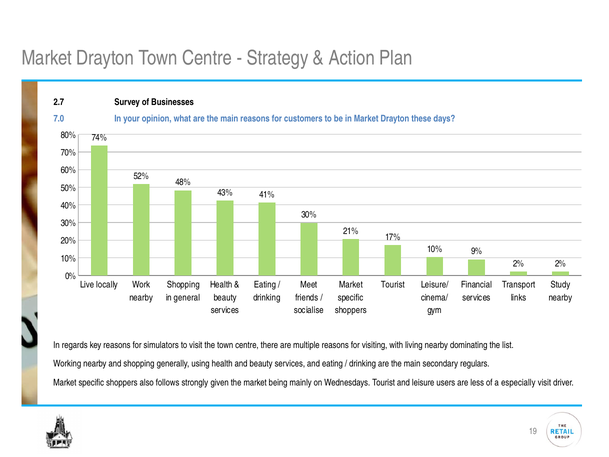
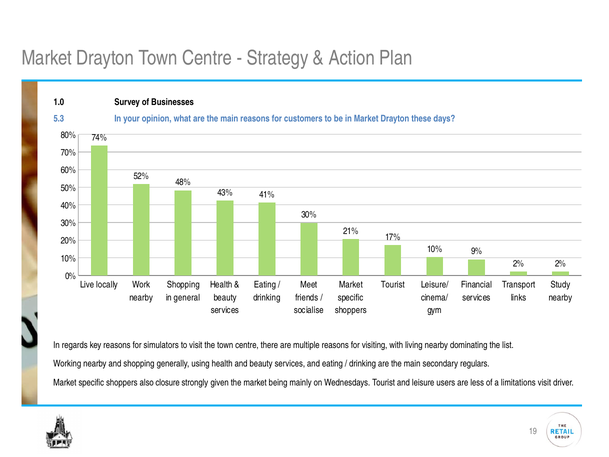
2.7: 2.7 -> 1.0 (59, 102)
7.0: 7.0 -> 5.3 (59, 119)
follows: follows -> closure (168, 382)
especially: especially -> limitations (518, 382)
